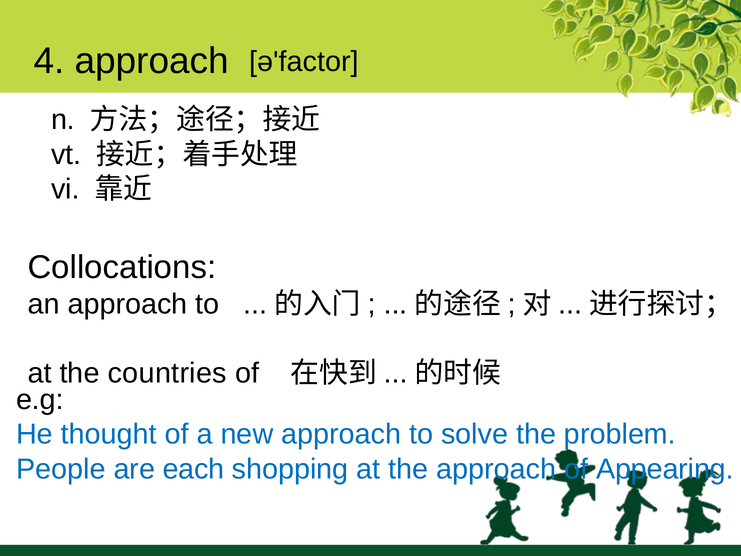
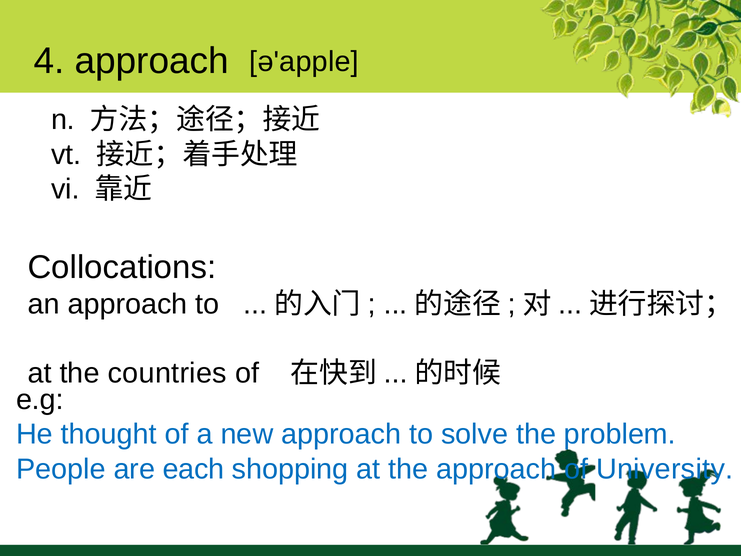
ə'factor: ə'factor -> ə'apple (304, 62)
Appearing: Appearing -> University (665, 469)
